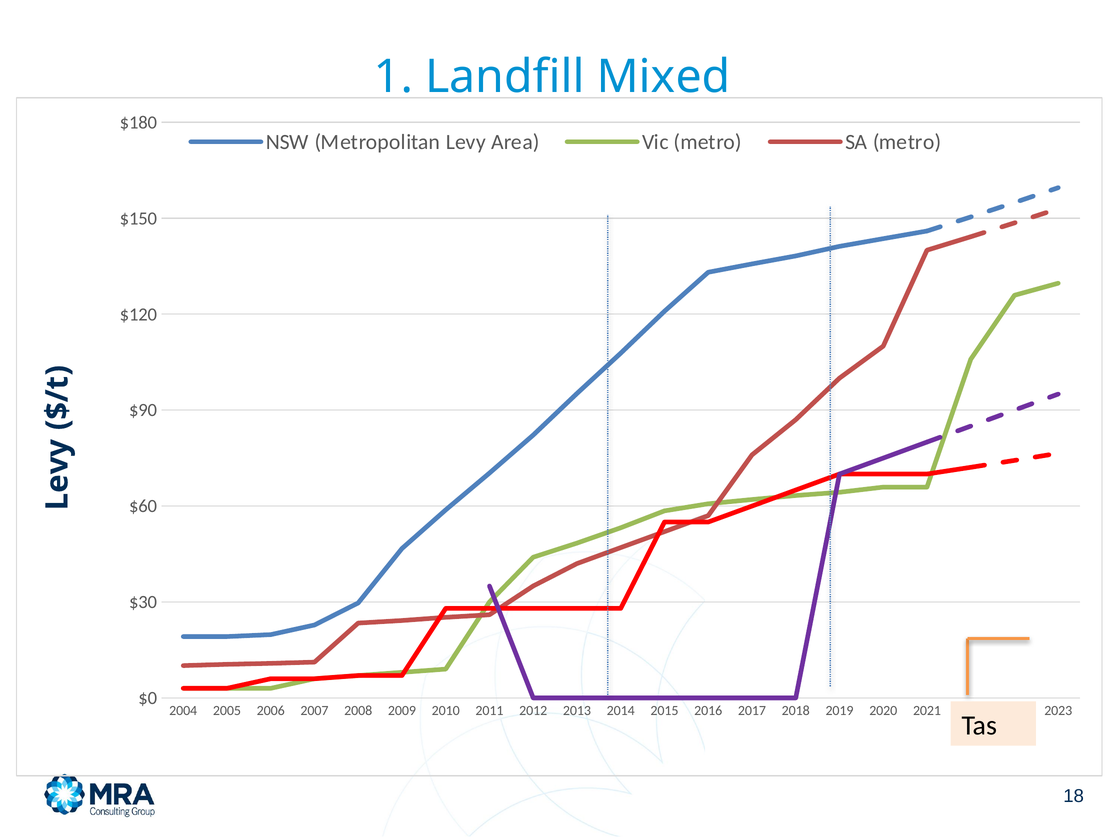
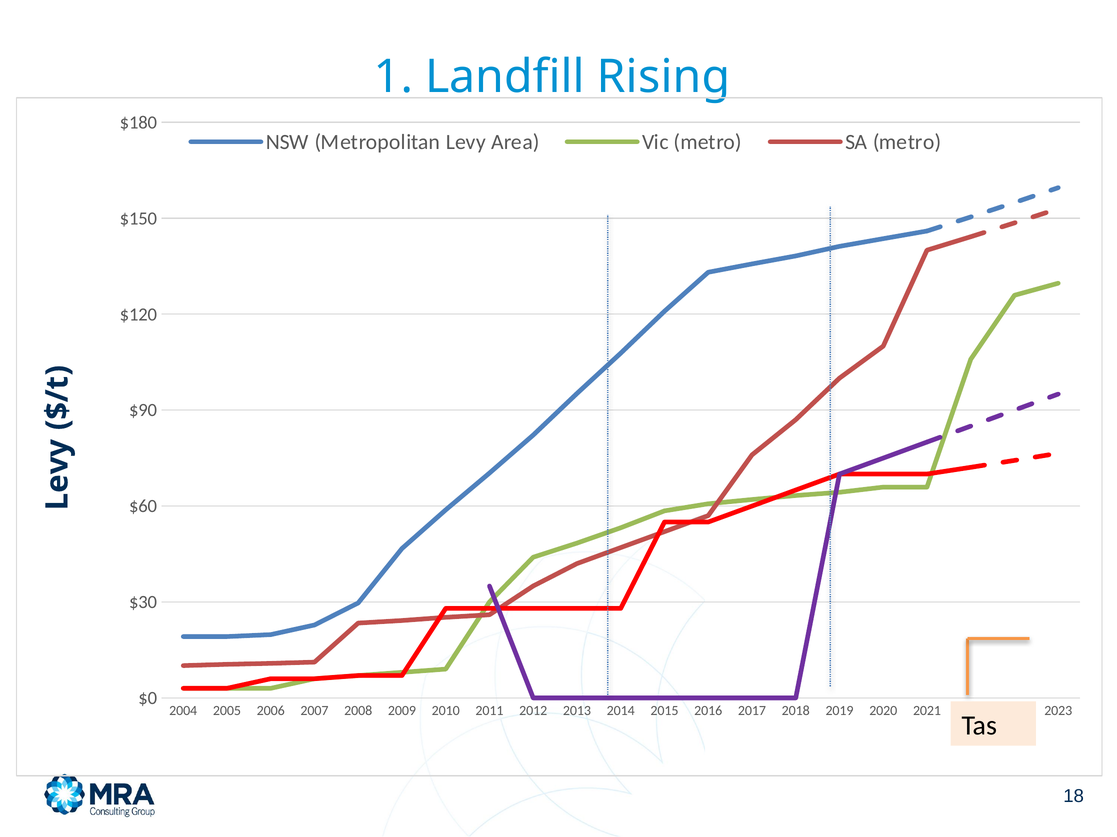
Mixed: Mixed -> Rising (664, 77)
